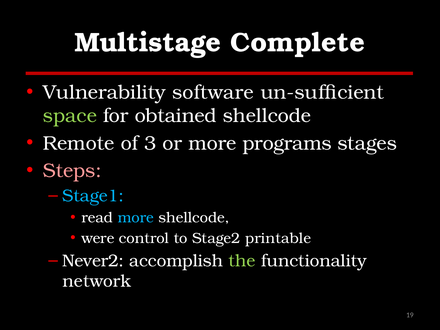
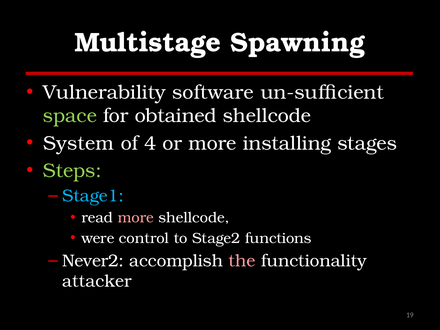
Complete: Complete -> Spawning (298, 43)
Remote: Remote -> System (79, 143)
3: 3 -> 4 (150, 143)
programs: programs -> installing (287, 143)
Steps colour: pink -> light green (72, 171)
more colour: light blue -> pink (136, 218)
printable: printable -> functions (278, 238)
the colour: light green -> pink (242, 261)
network: network -> attacker (97, 281)
